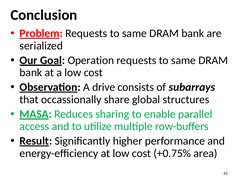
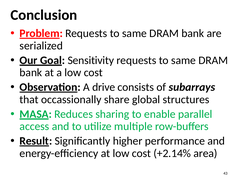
Operation: Operation -> Sensitivity (91, 60)
+0.75%: +0.75% -> +2.14% (172, 154)
